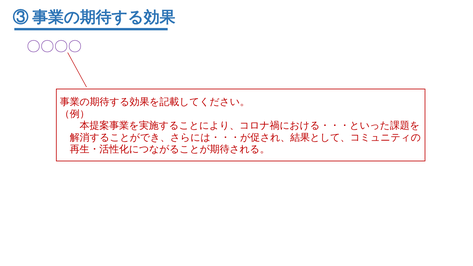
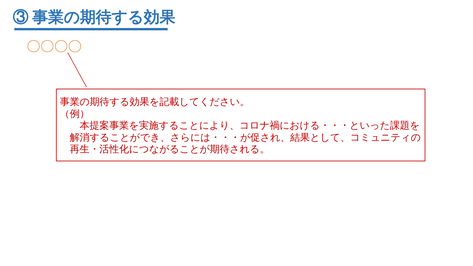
〇〇〇〇 colour: purple -> orange (54, 47)
